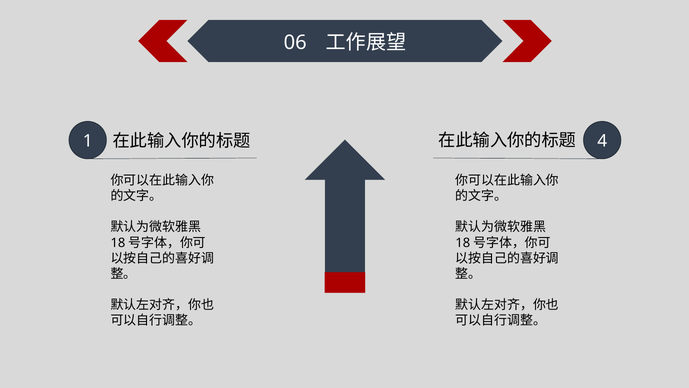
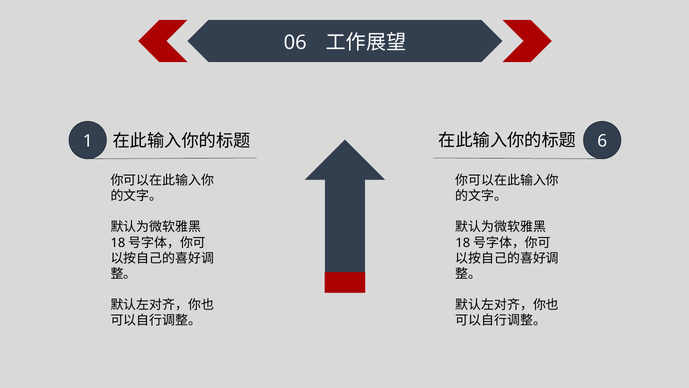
4: 4 -> 6 (602, 141)
